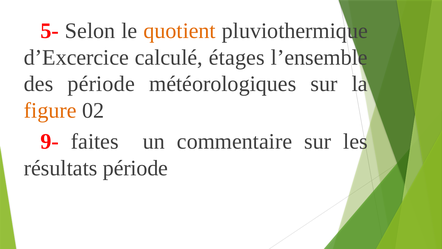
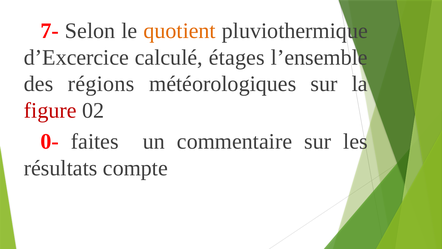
5-: 5- -> 7- (50, 31)
des période: période -> régions (101, 84)
figure colour: orange -> red (50, 110)
9-: 9- -> 0- (50, 141)
résultats période: période -> compte (135, 168)
